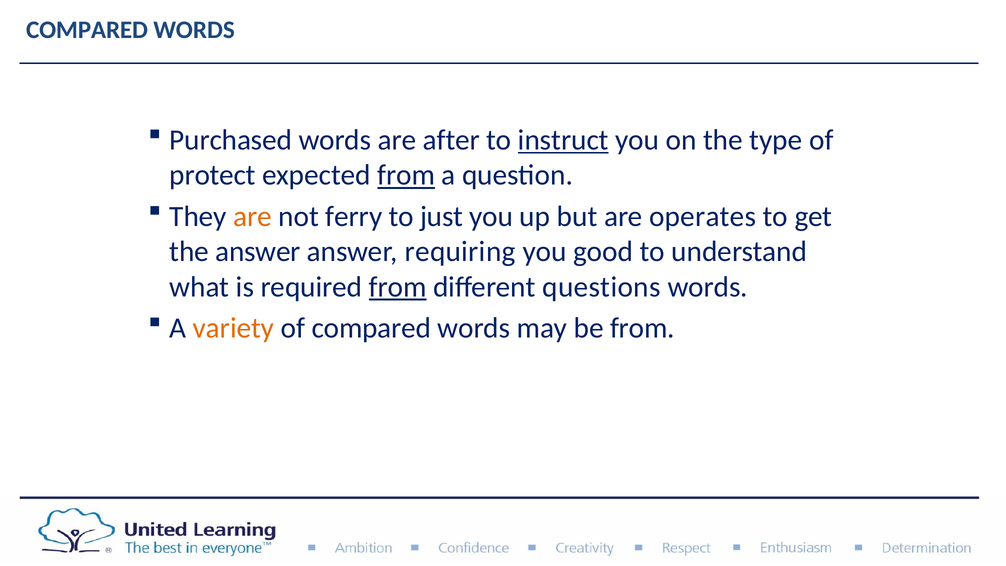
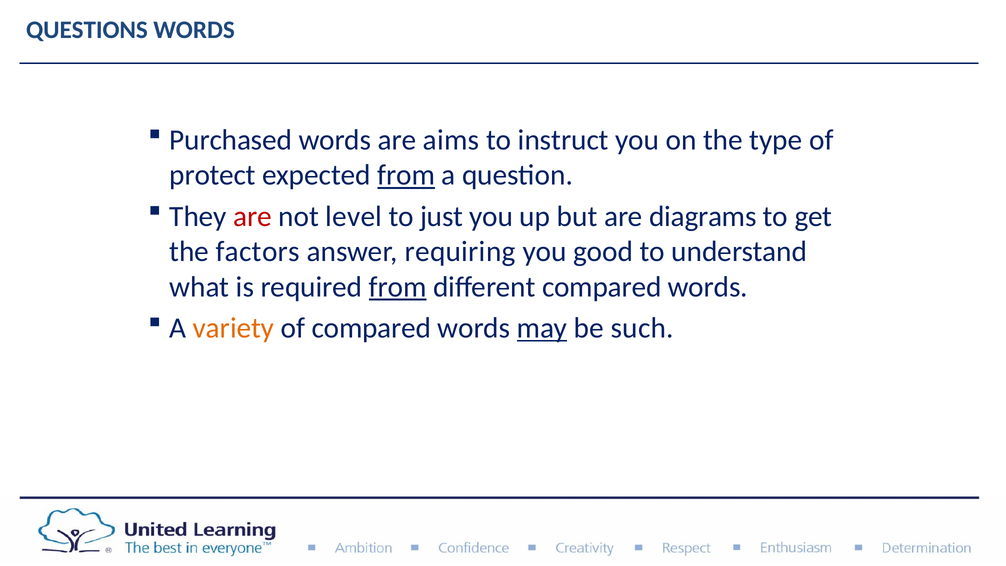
COMPARED: COMPARED -> QUESTIONS (87, 30)
after: after -> aims (451, 140)
instruct underline: present -> none (563, 140)
are colour: orange -> red (252, 216)
ferry: ferry -> level (354, 216)
operates: operates -> diagrams (703, 216)
the answer: answer -> factors (258, 252)
different questions: questions -> compared (602, 287)
may underline: none -> present (542, 328)
be from: from -> such (642, 328)
